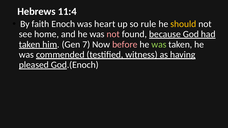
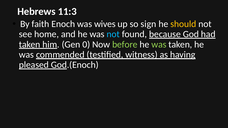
11:4: 11:4 -> 11:3 (67, 11)
heart: heart -> wives (105, 24)
rule: rule -> sign (148, 24)
not colour: pink -> light blue (113, 34)
7: 7 -> 0 (86, 44)
before colour: pink -> light green (125, 44)
